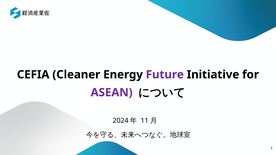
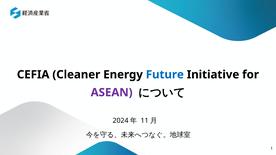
Future colour: purple -> blue (165, 75)
